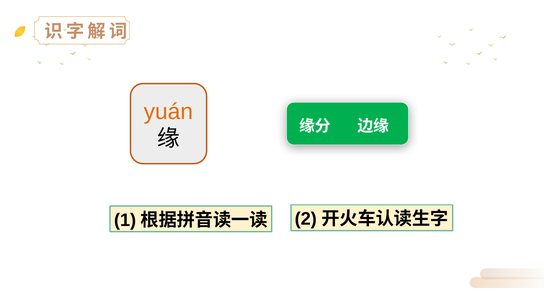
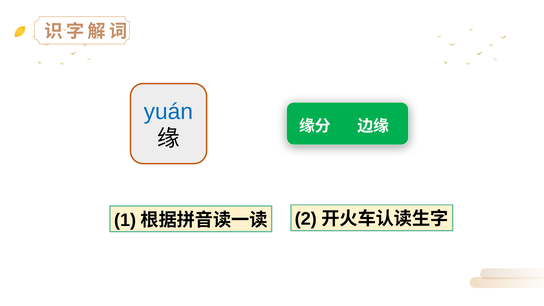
yuán colour: orange -> blue (169, 112)
